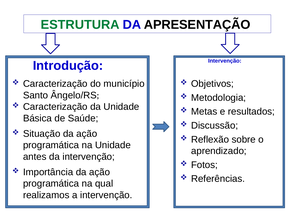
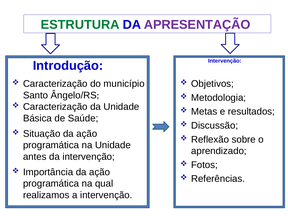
APRESENTAÇÃO colour: black -> purple (197, 25)
